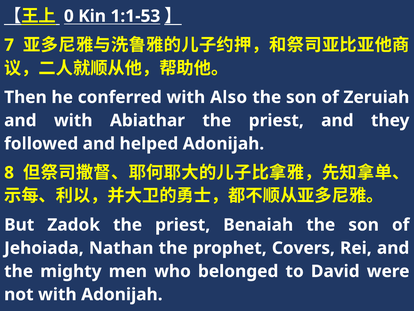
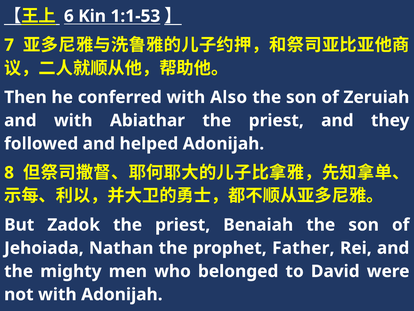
0: 0 -> 6 (69, 16)
Covers: Covers -> Father (303, 248)
